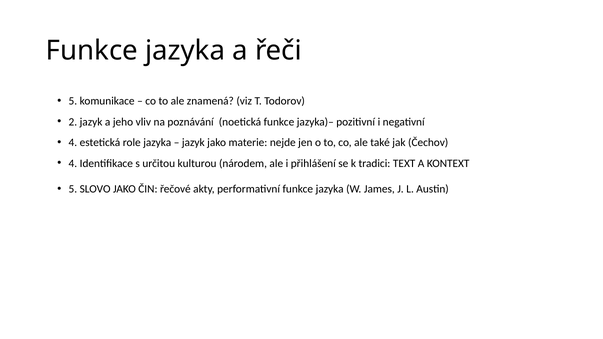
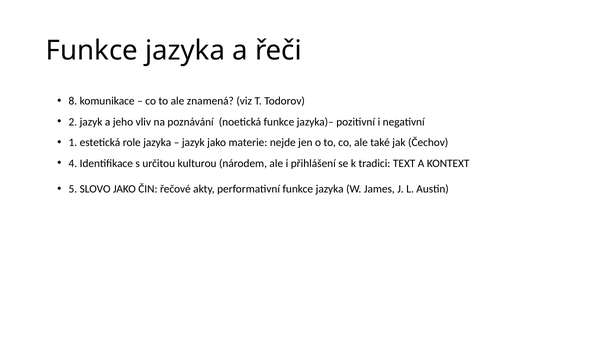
5: 5 -> 8 (73, 101)
4: 4 -> 1 (73, 143)
